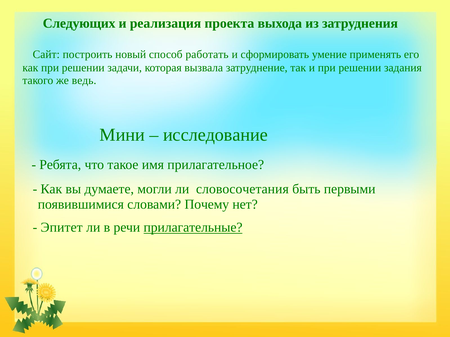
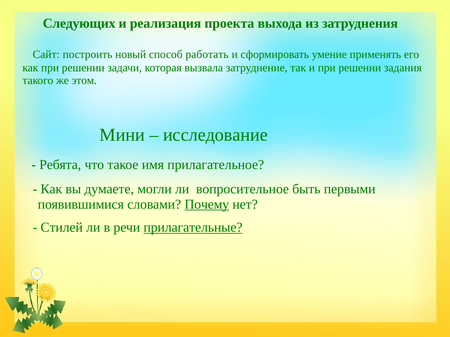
ведь: ведь -> этом (84, 80)
словосочетания: словосочетания -> вопросительное (242, 189)
Почему underline: none -> present (207, 204)
Эпитет: Эпитет -> Стилей (62, 228)
